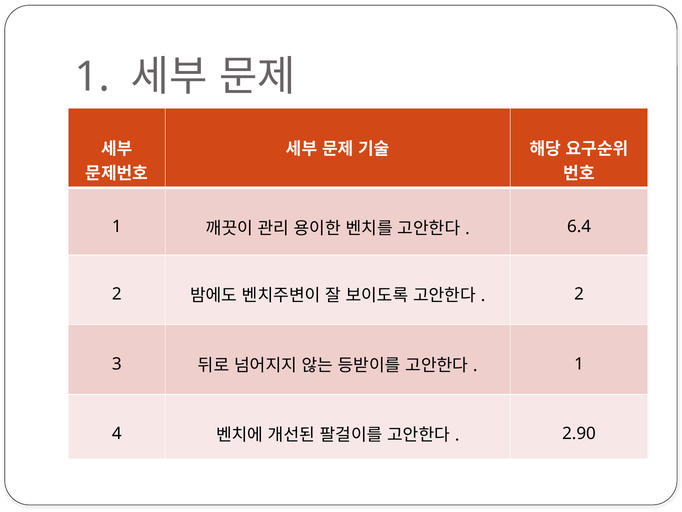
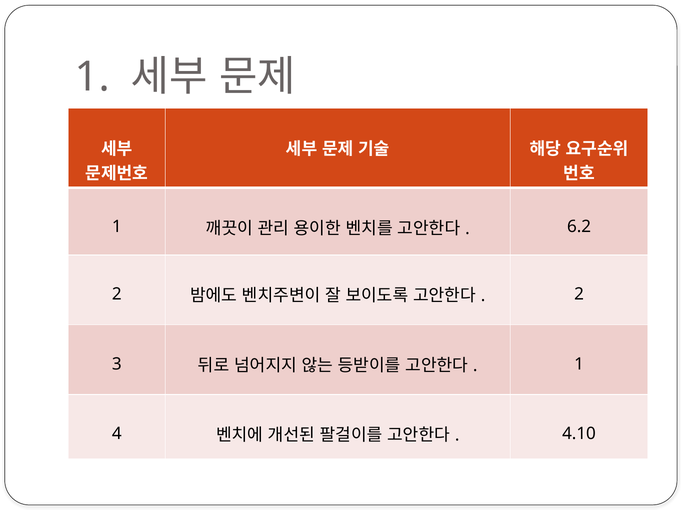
6.4: 6.4 -> 6.2 (579, 227)
2.90: 2.90 -> 4.10 (579, 433)
